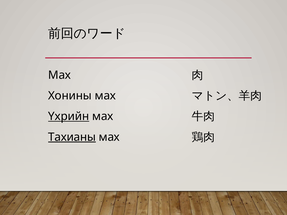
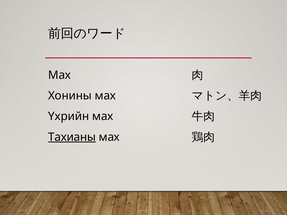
Үхрийн underline: present -> none (69, 117)
